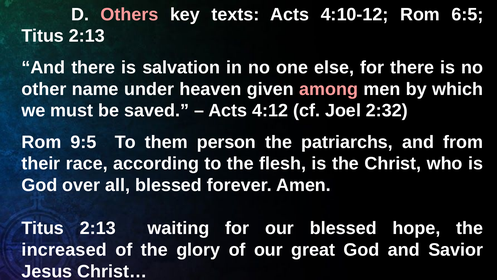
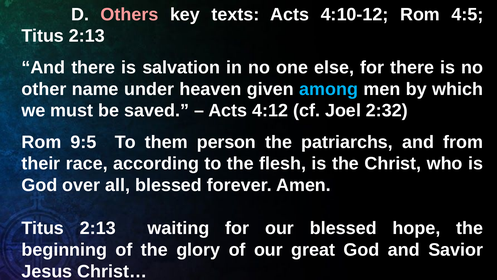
6:5: 6:5 -> 4:5 (467, 14)
among colour: pink -> light blue (329, 89)
increased: increased -> beginning (64, 250)
